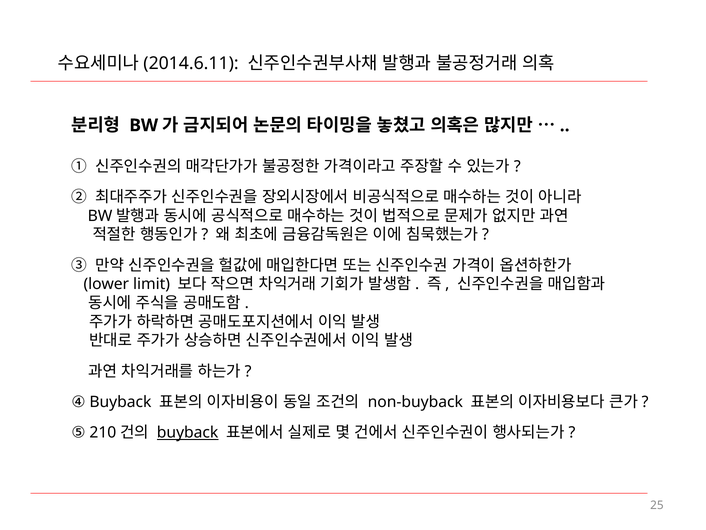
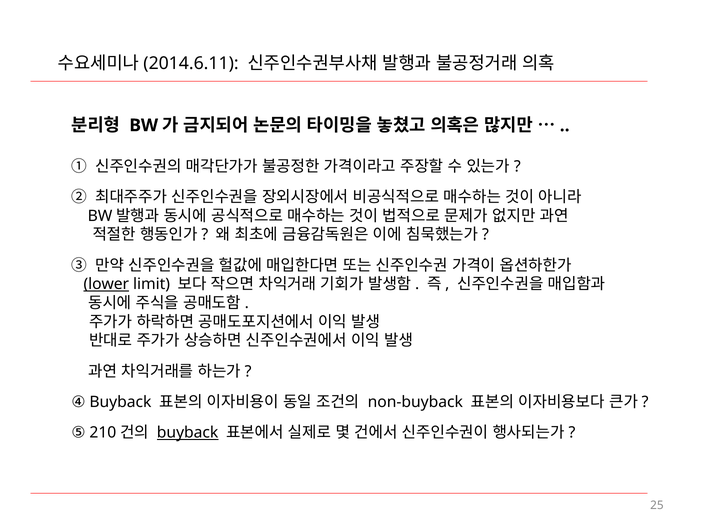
lower underline: none -> present (106, 284)
